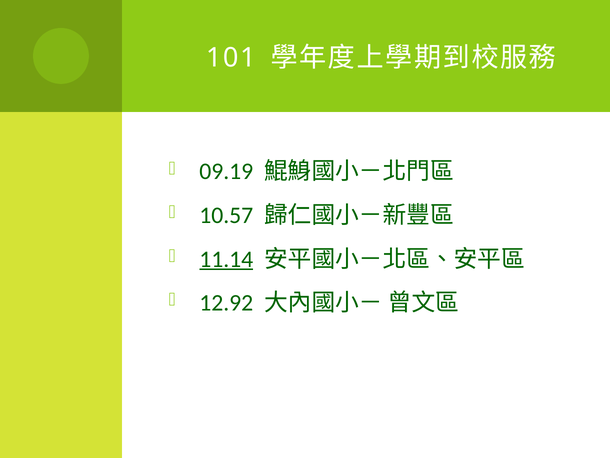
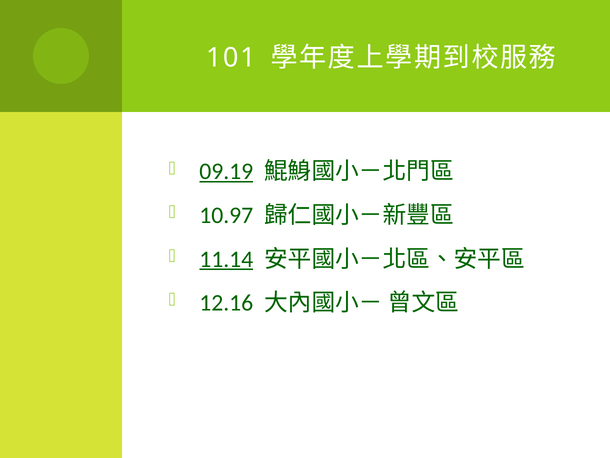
09.19 underline: none -> present (226, 171)
10.57: 10.57 -> 10.97 (226, 215)
12.92: 12.92 -> 12.16 (226, 303)
